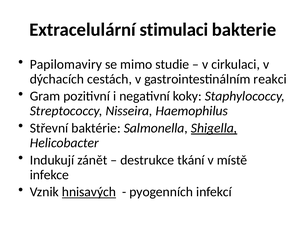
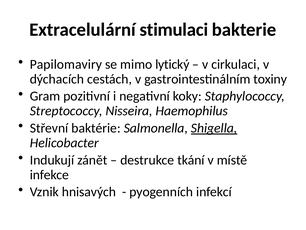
studie: studie -> lytický (172, 64)
reakci: reakci -> toxiny (270, 79)
hnisavých underline: present -> none (89, 192)
